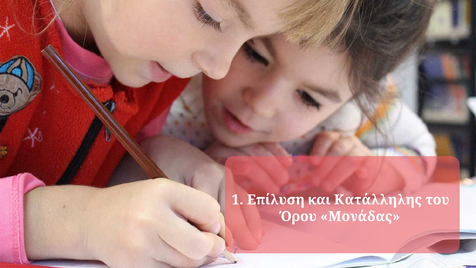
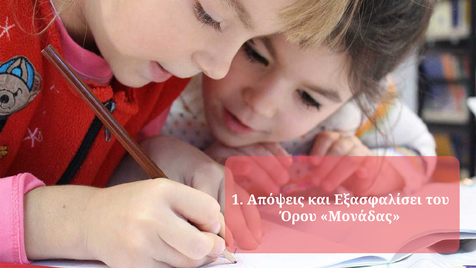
Επίλυση: Επίλυση -> Απόψεις (276, 200)
Κατάλληλης: Κατάλληλης -> Εξασφαλίσει (378, 200)
